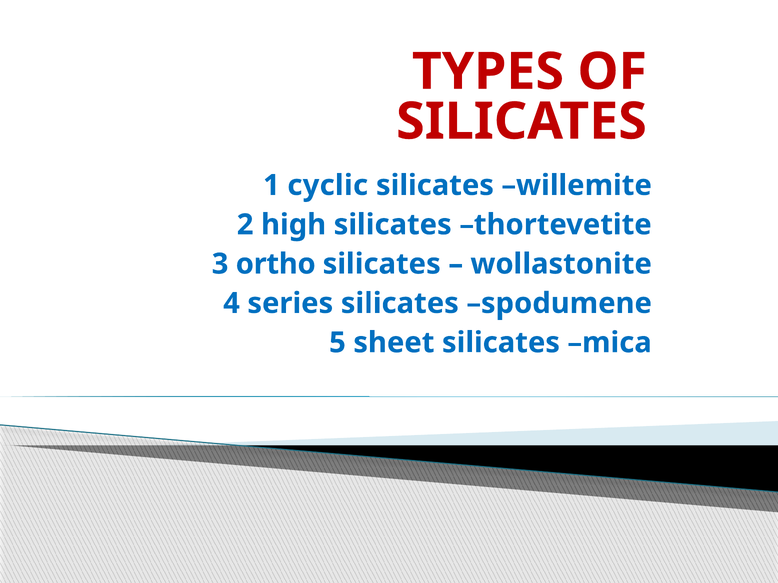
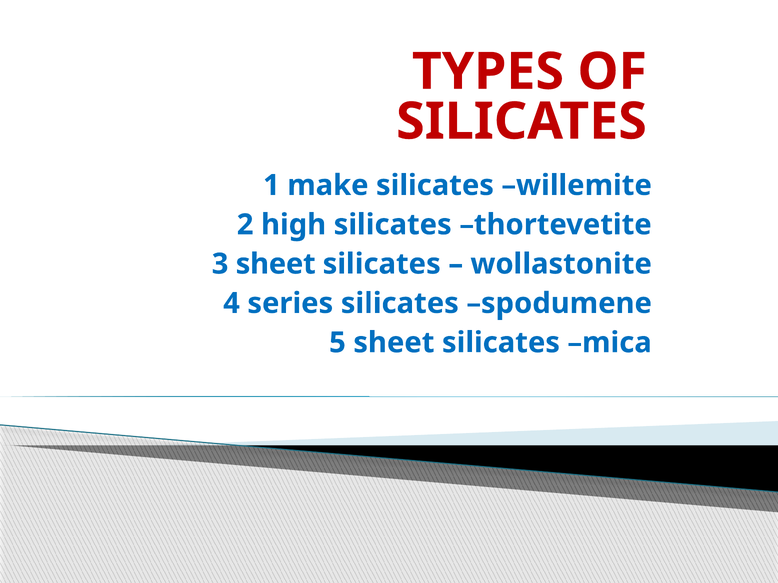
cyclic: cyclic -> make (328, 185)
3 ortho: ortho -> sheet (276, 264)
